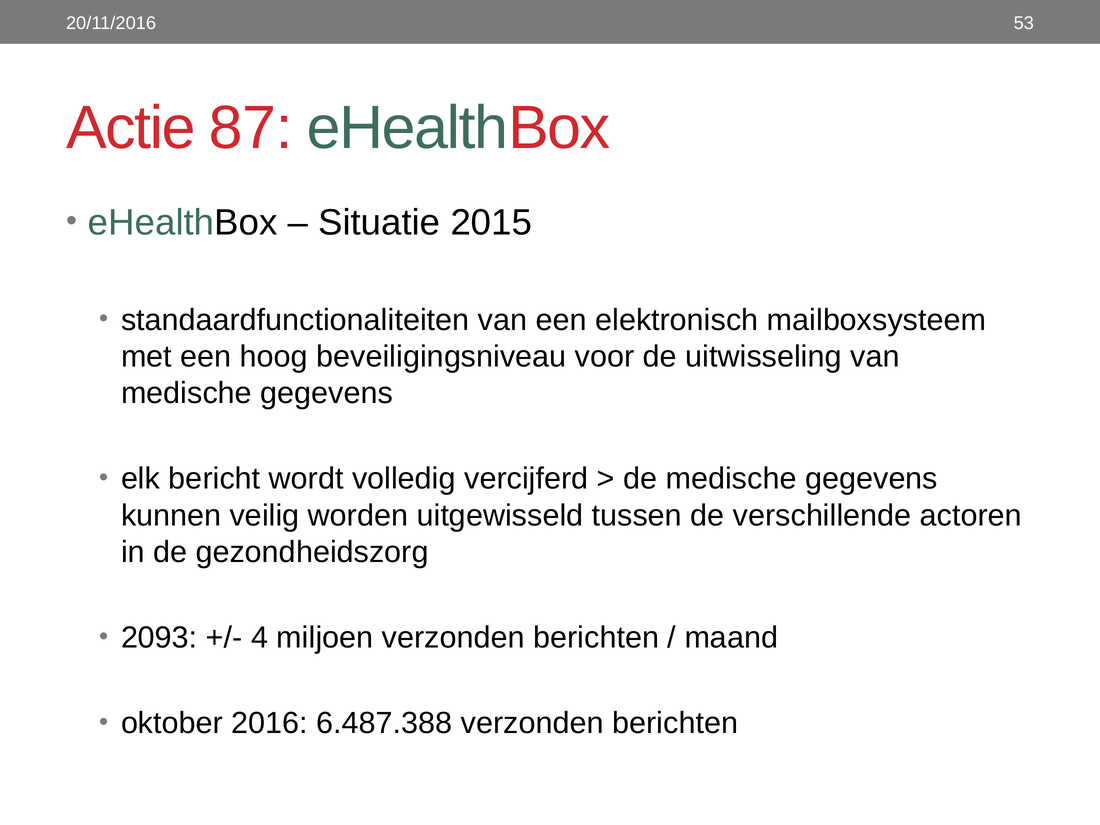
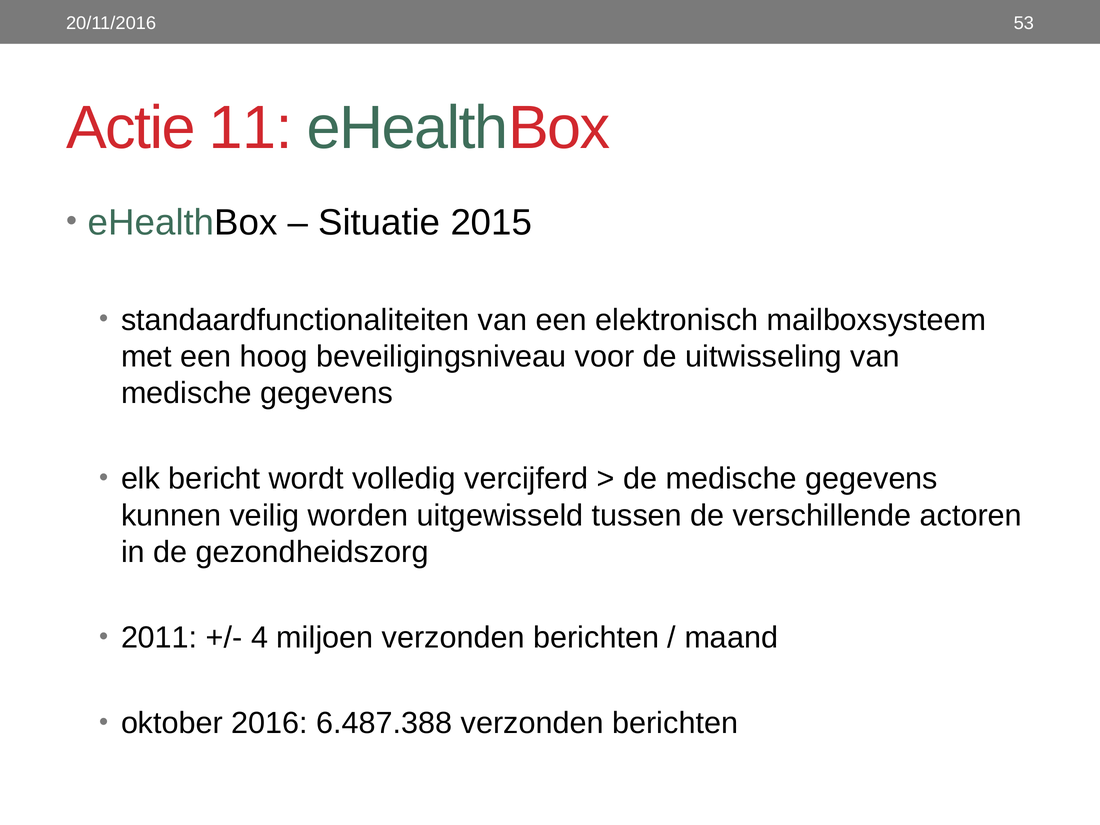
87: 87 -> 11 (251, 128)
2093: 2093 -> 2011 (159, 638)
